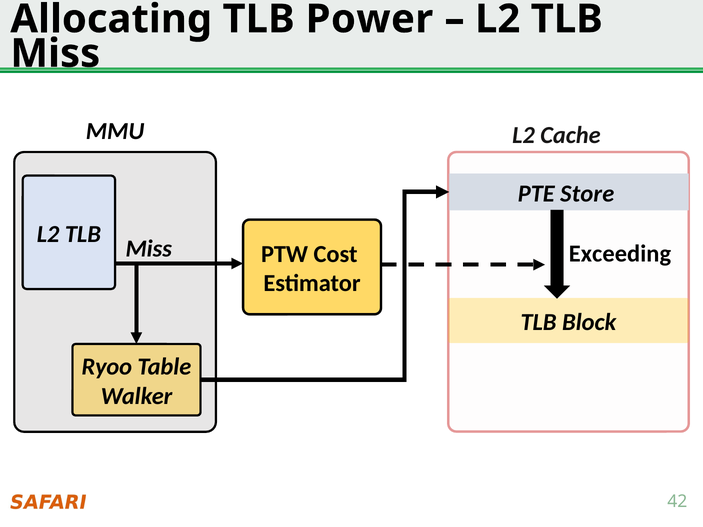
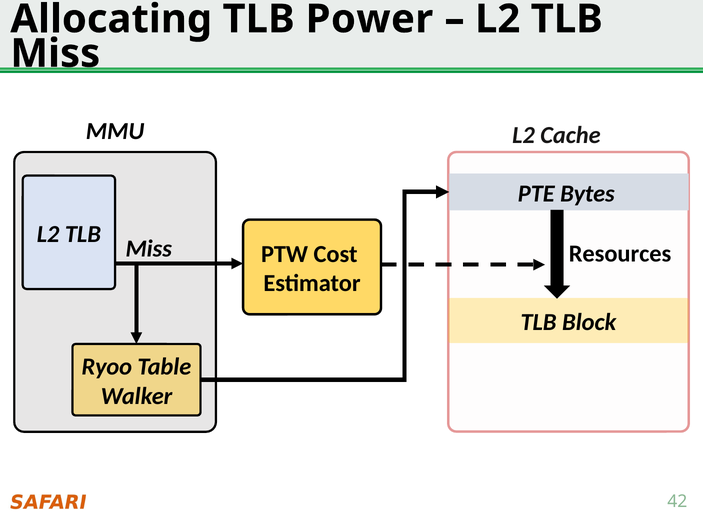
Store: Store -> Bytes (587, 194)
Exceeding: Exceeding -> Resources (620, 254)
